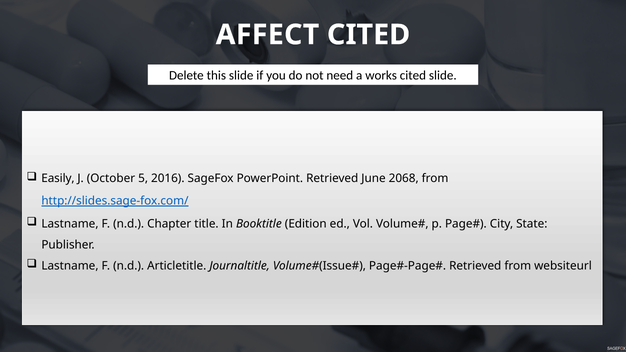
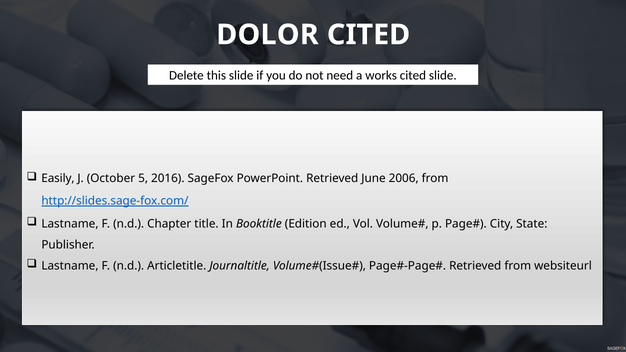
AFFECT: AFFECT -> DOLOR (267, 35)
2068: 2068 -> 2006 (404, 179)
